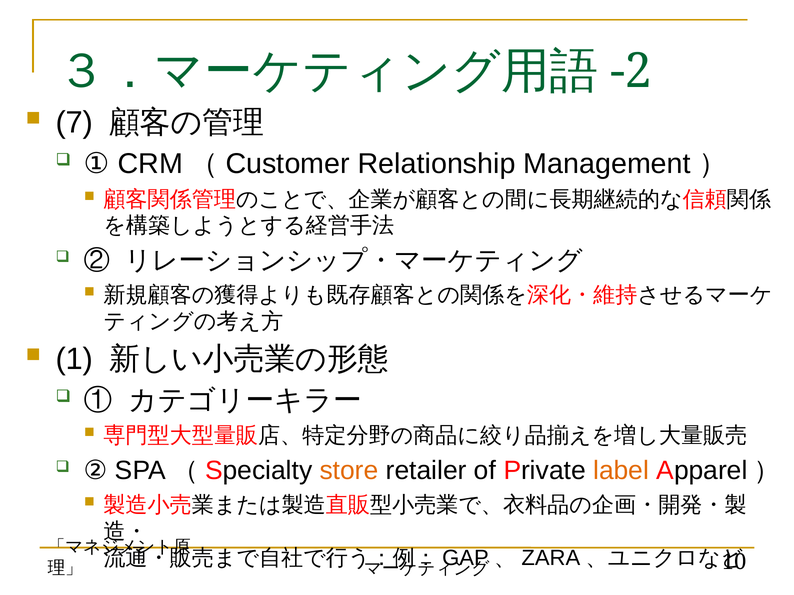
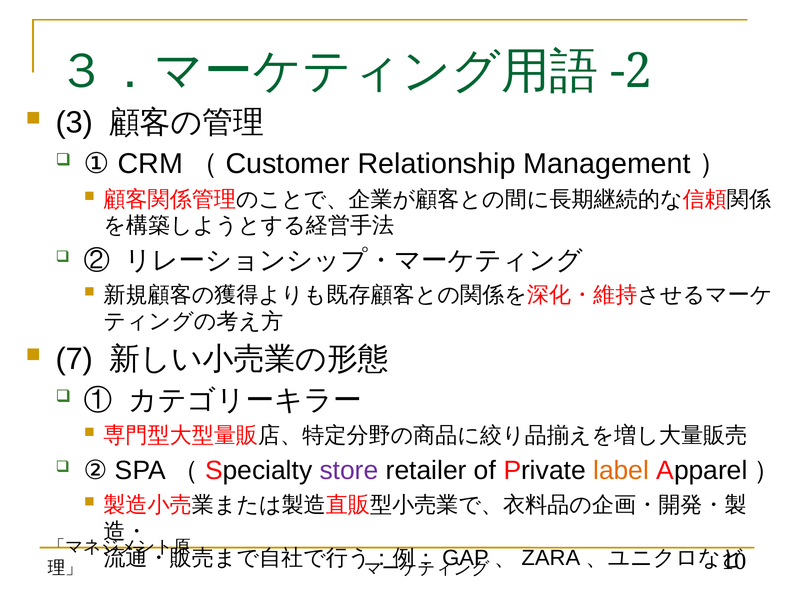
7: 7 -> 3 (74, 123)
1: 1 -> 7 (74, 359)
store colour: orange -> purple (349, 471)
